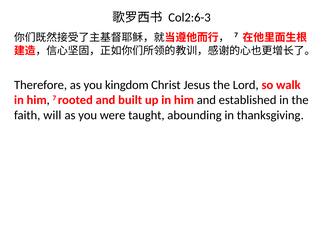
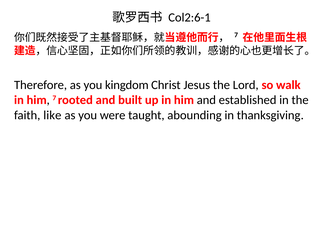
Col2:6-3: Col2:6-3 -> Col2:6-1 (189, 18)
will: will -> like (52, 115)
